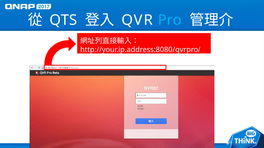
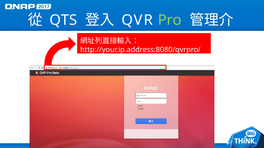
Pro colour: light blue -> light green (170, 20)
